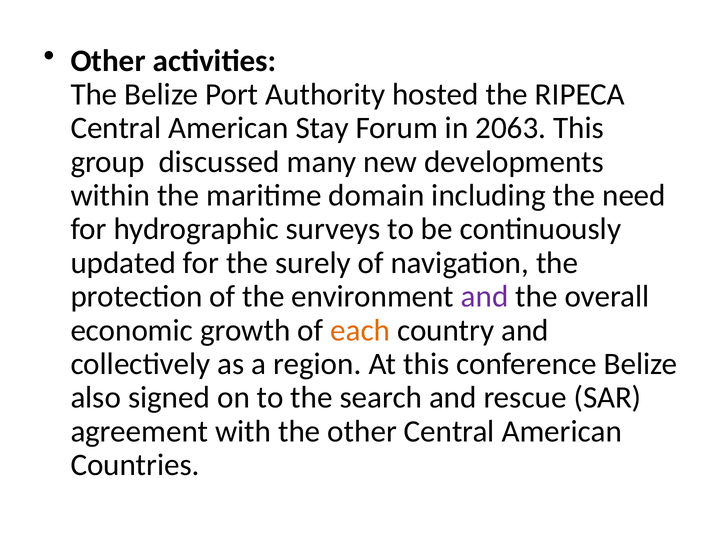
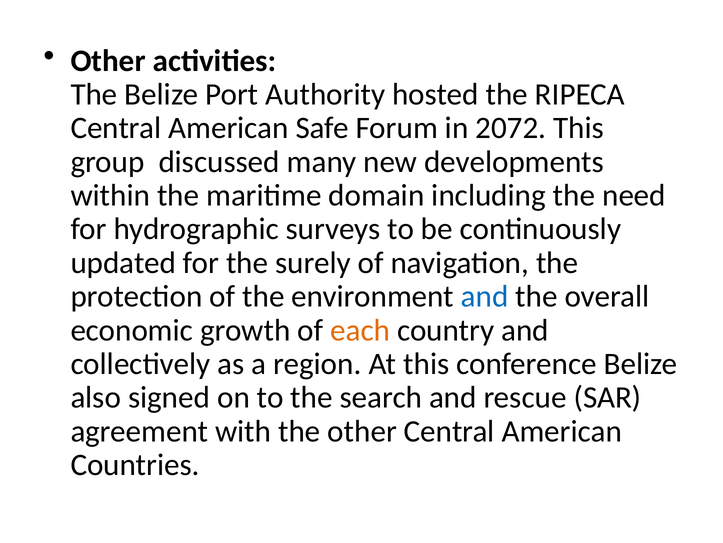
Stay: Stay -> Safe (322, 128)
2063: 2063 -> 2072 (511, 128)
and colour: purple -> blue (485, 296)
